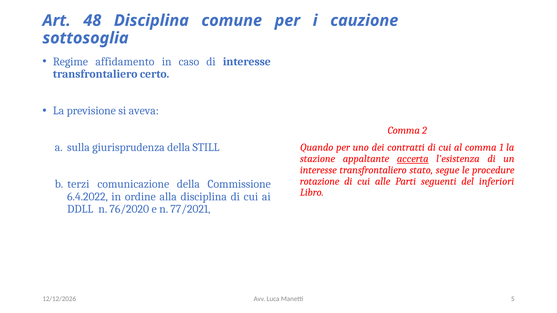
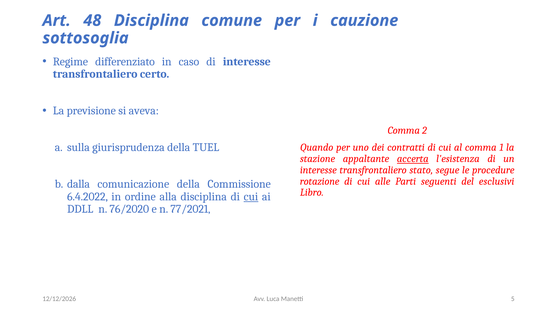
affidamento: affidamento -> differenziato (125, 62)
STILL: STILL -> TUEL (206, 148)
inferiori: inferiori -> esclusivi (497, 181)
terzi: terzi -> dalla (79, 184)
cui underline: none -> present (251, 197)
